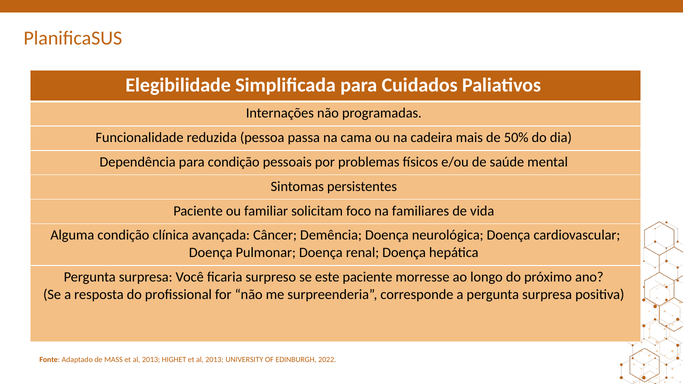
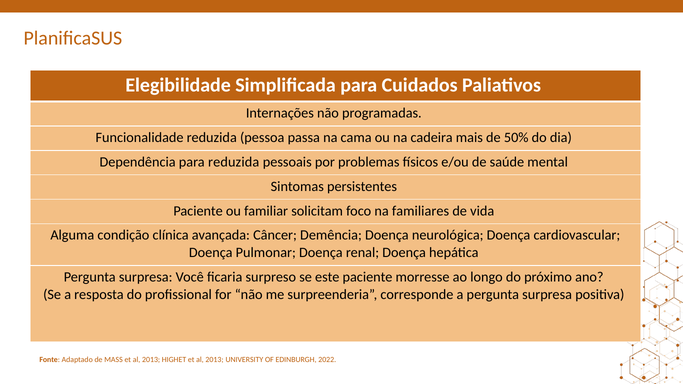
para condição: condição -> reduzida (234, 162)
